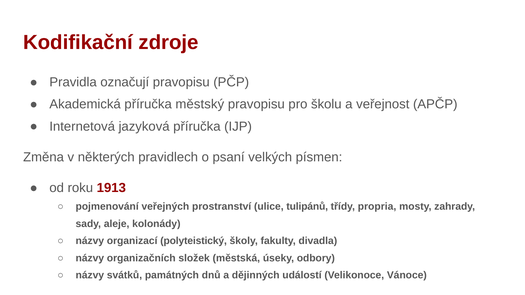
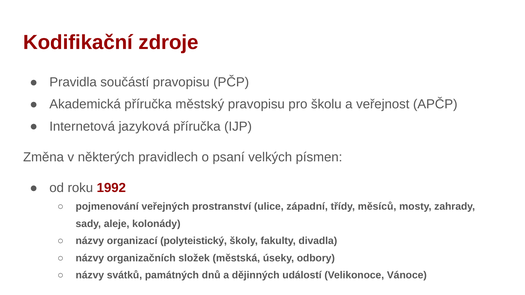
označují: označují -> součástí (125, 82)
1913: 1913 -> 1992 (111, 188)
tulipánů: tulipánů -> západní (307, 207)
propria: propria -> měsíců (377, 207)
